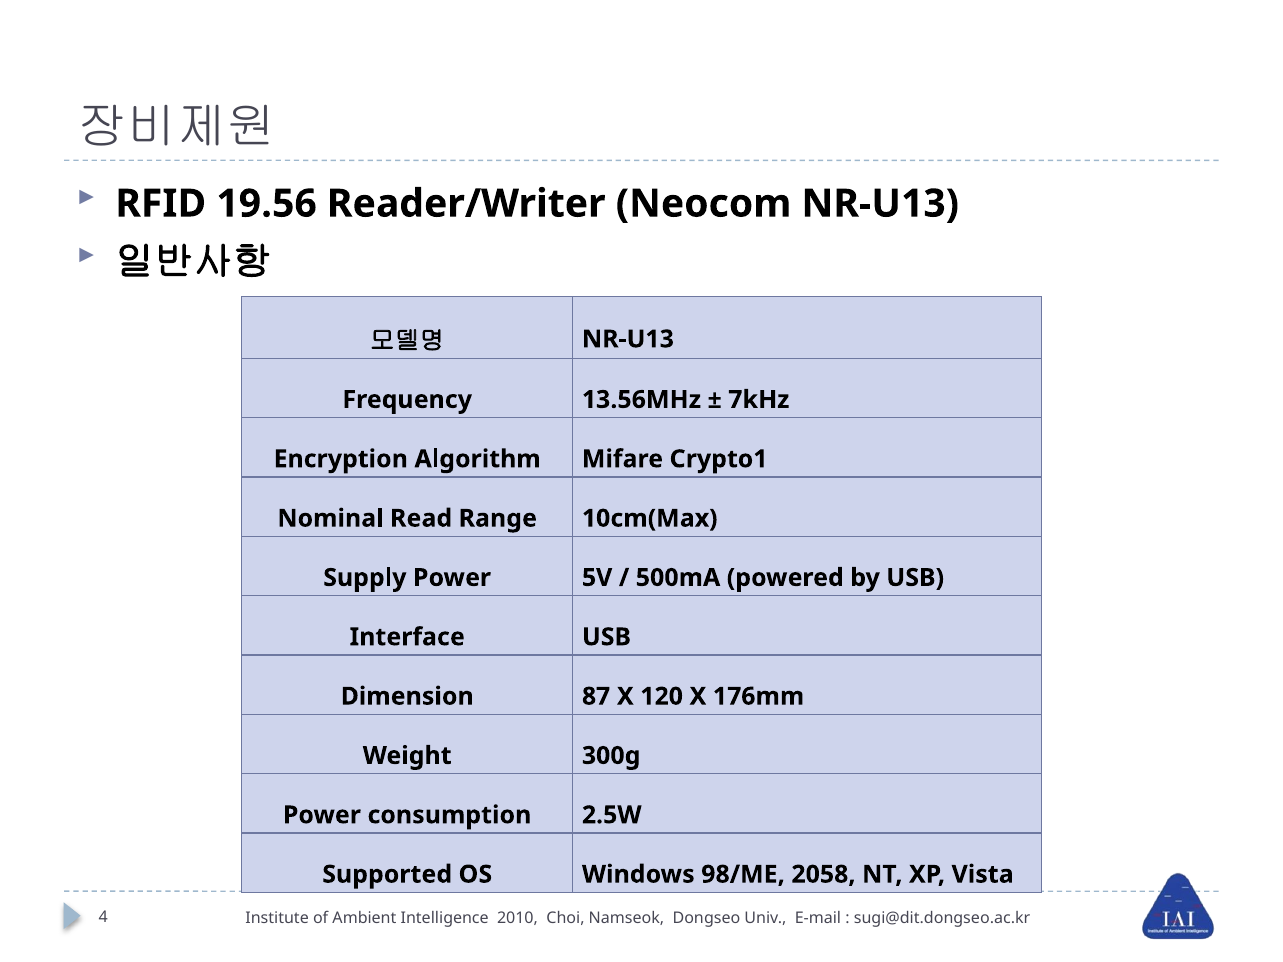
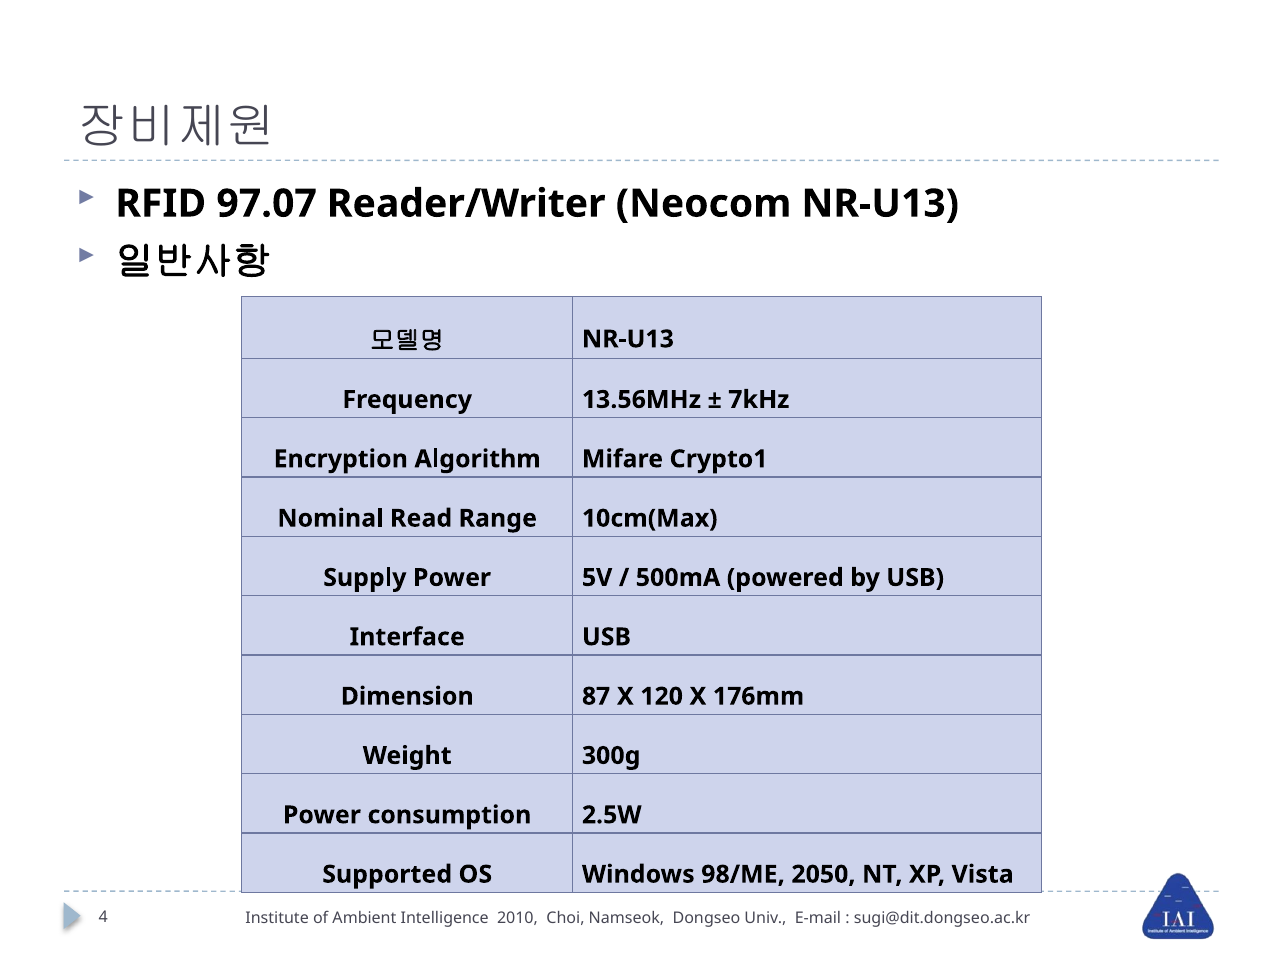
19.56: 19.56 -> 97.07 (267, 204)
2058: 2058 -> 2050 (823, 875)
